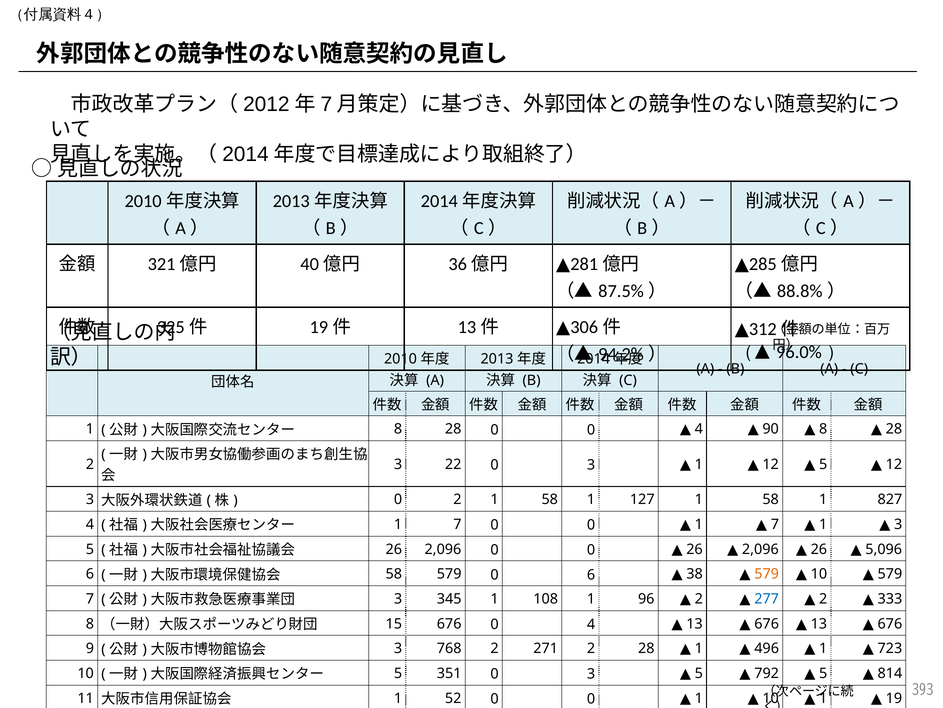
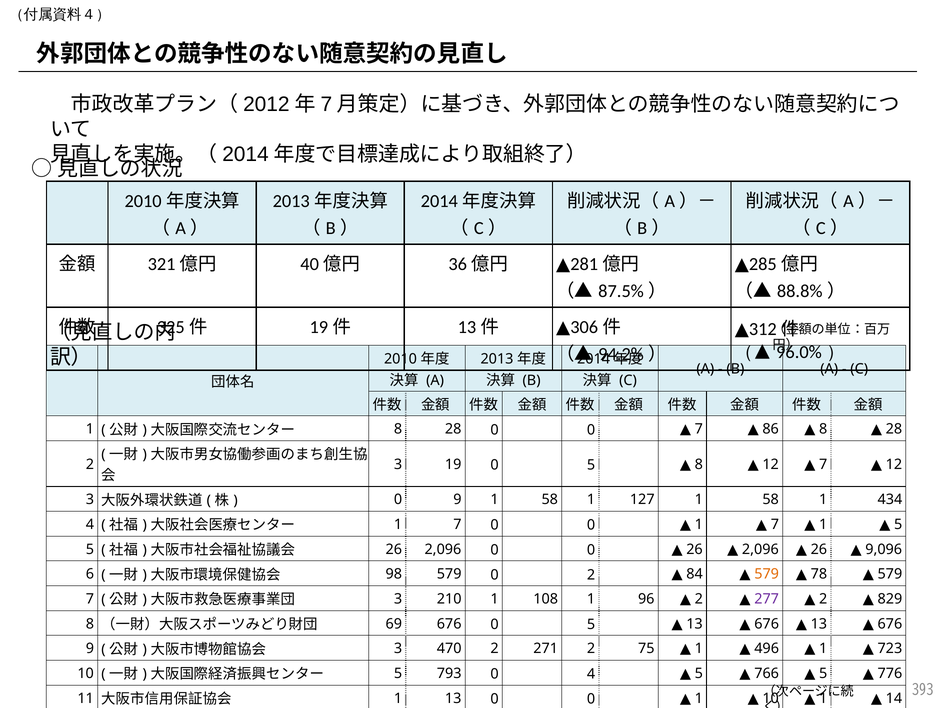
4: 4 -> 7 (699, 429)
90: 90 -> 86 (771, 429)
22: 22 -> 19 (453, 464)
3: 3 -> 5 (591, 465)
1: 1 -> 8 (699, 464)
5: 5 -> 7 (823, 464)
0 2: 2 -> 9 (457, 499)
827: 827 -> 434 (890, 499)
3: 3 -> 5 (898, 524)
5,096: 5,096 -> 9,096 (884, 549)
58: 58 -> 98 (394, 574)
0 6: 6 -> 2 (591, 574)
38: 38 -> 84 (695, 574)
10: 10 -> 78 (819, 574)
345: 345 -> 210 (449, 598)
277 colour: blue -> purple (767, 598)
333: 333 -> 829 (890, 598)
15: 15 -> 69 (394, 623)
676 0 4: 4 -> 5 (591, 624)
768: 768 -> 470 (449, 648)
2 28: 28 -> 75 (646, 648)
351: 351 -> 793 (449, 673)
3: 3 -> 4 (591, 673)
792: 792 -> 766 (767, 673)
814: 814 -> 776 (890, 673)
1 52: 52 -> 13 (453, 698)
19: 19 -> 14 (894, 698)
